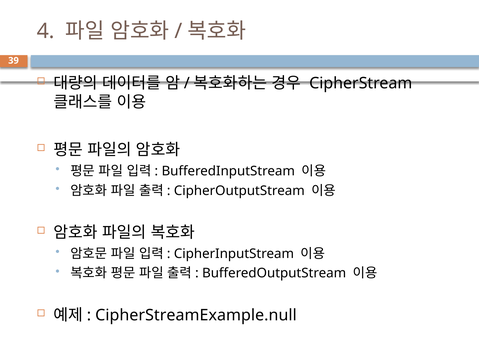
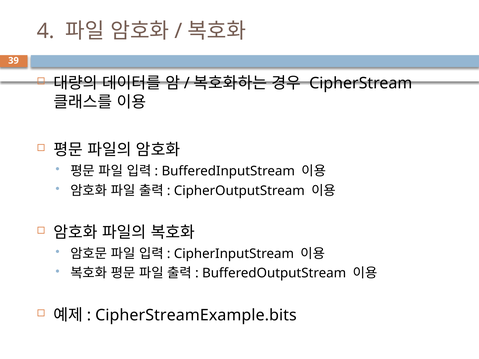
CipherStreamExample.null: CipherStreamExample.null -> CipherStreamExample.bits (196, 316)
